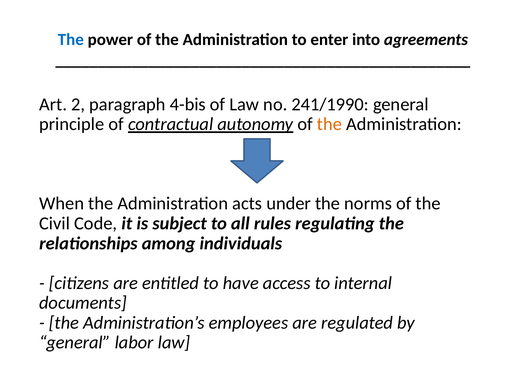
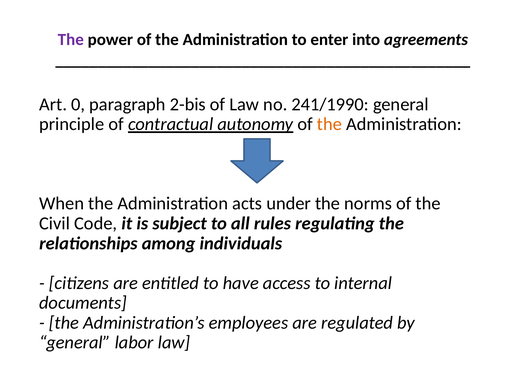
The colour: blue -> purple (71, 40)
2: 2 -> 0 (78, 104)
4-bis: 4-bis -> 2-bis (188, 104)
